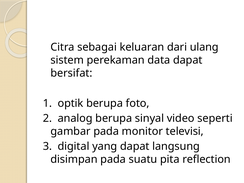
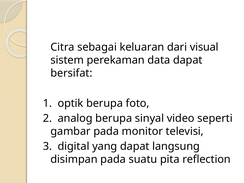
ulang: ulang -> visual (204, 47)
